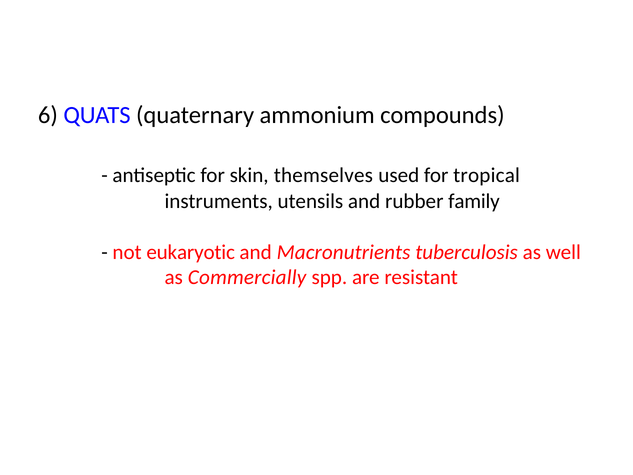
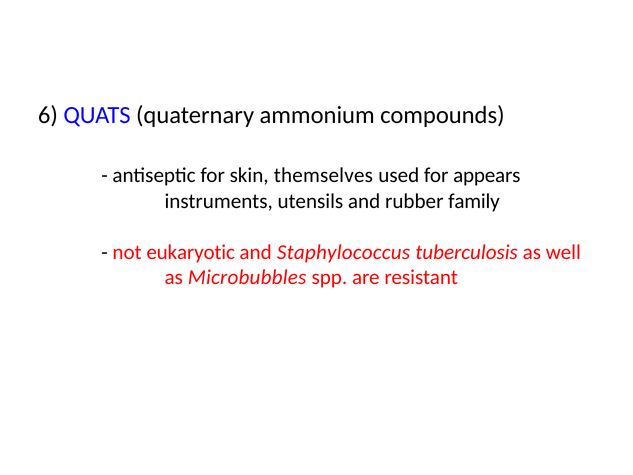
tropical: tropical -> appears (487, 175)
Macronutrients: Macronutrients -> Staphylococcus (344, 252)
Commercially: Commercially -> Microbubbles (247, 277)
